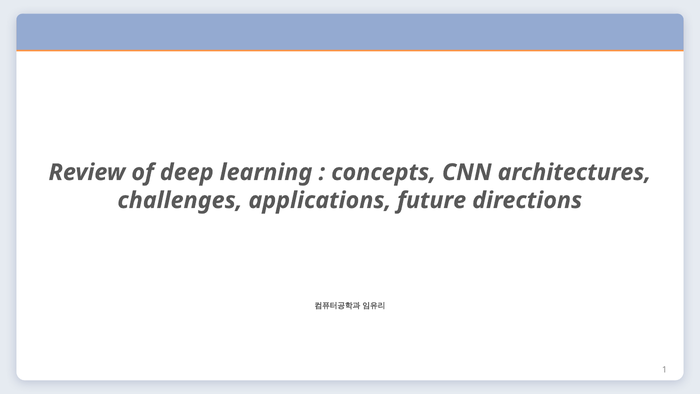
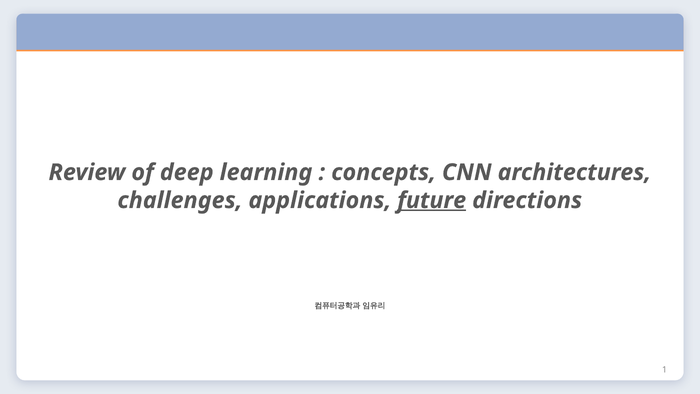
future underline: none -> present (432, 200)
